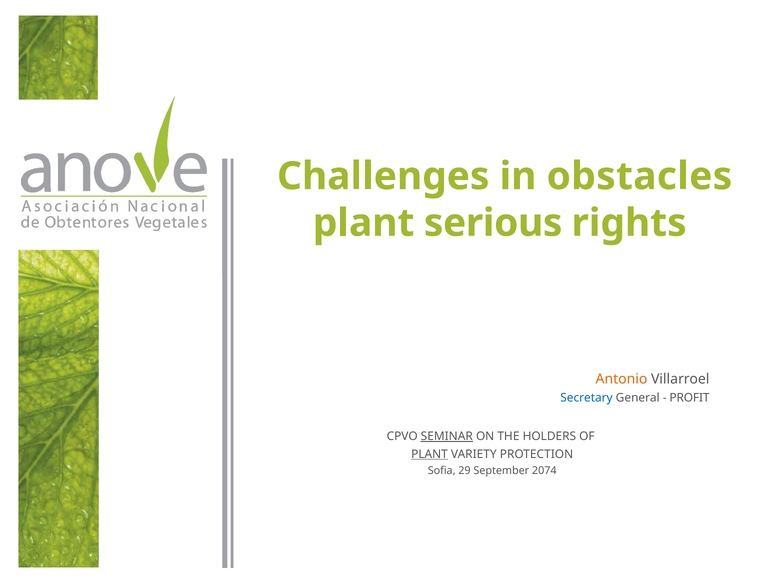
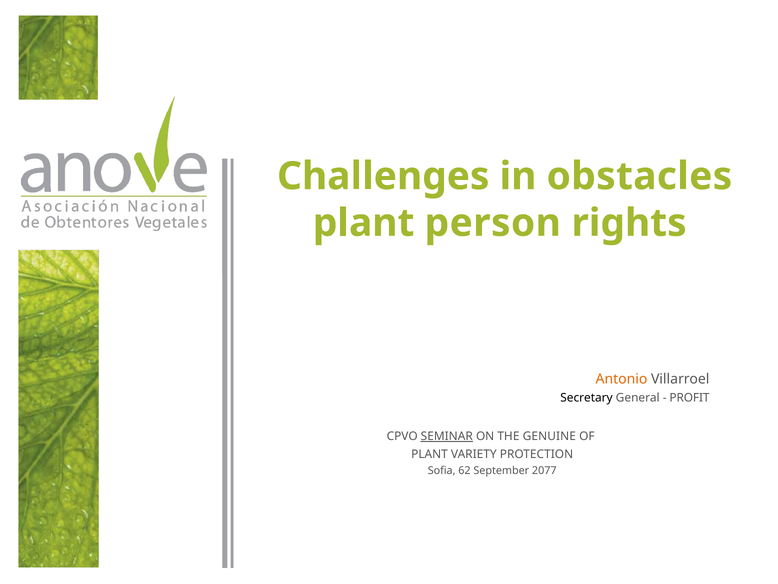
serious: serious -> person (493, 223)
Secretary colour: blue -> black (586, 397)
HOLDERS: HOLDERS -> GENUINE (549, 436)
PLANT underline: present -> none (430, 454)
29: 29 -> 62 (465, 470)
2074: 2074 -> 2077 (544, 470)
